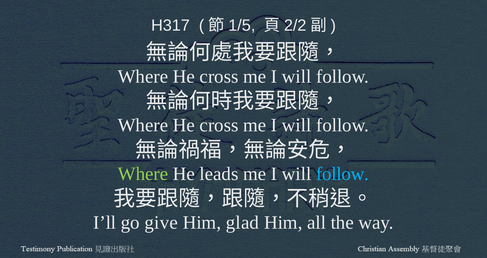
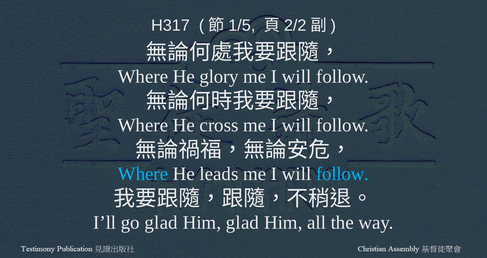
cross: cross -> glory (219, 77)
Where colour: light green -> light blue (143, 174)
go give: give -> glad (161, 223)
